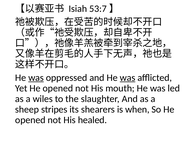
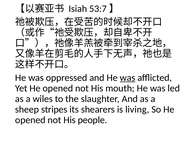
was underline: present -> none (36, 78)
when: when -> living (137, 109)
healed: healed -> people (92, 120)
